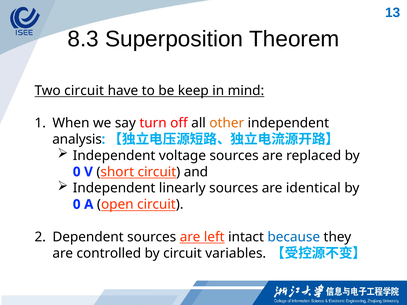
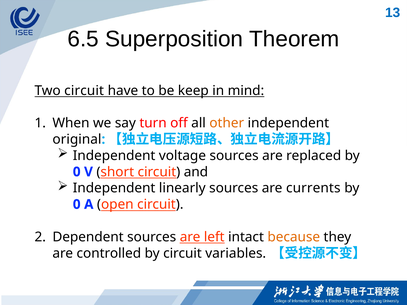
8.3: 8.3 -> 6.5 (83, 39)
analysis: analysis -> original (77, 139)
identical: identical -> currents (313, 188)
because colour: blue -> orange (294, 237)
